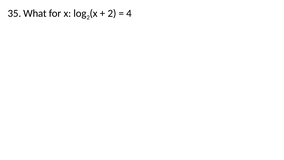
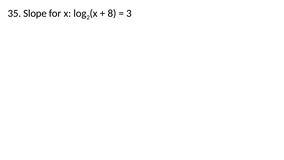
What: What -> Slope (35, 13)
2: 2 -> 8 (112, 13)
4: 4 -> 3 (129, 13)
